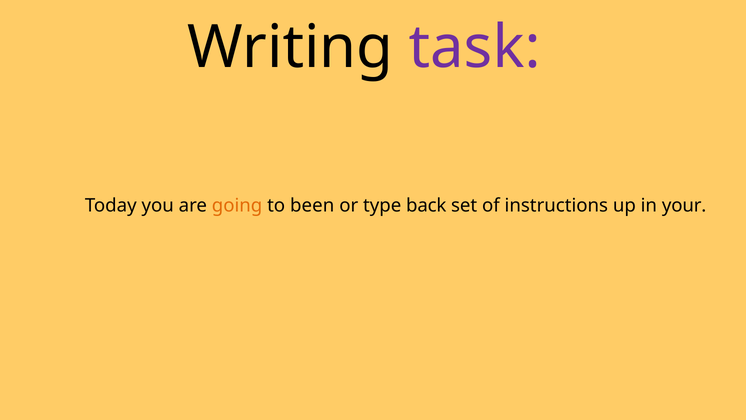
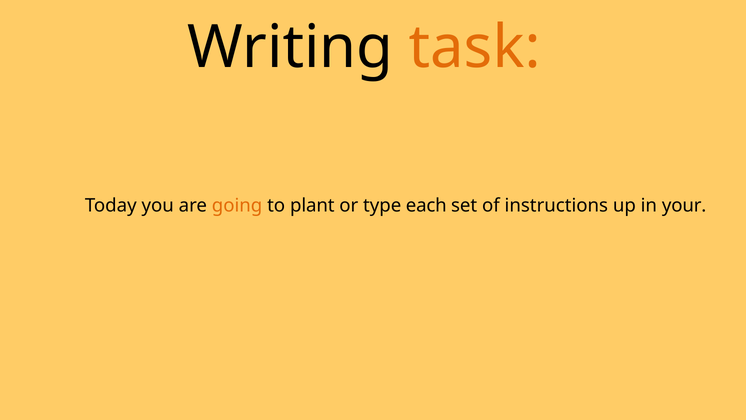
task colour: purple -> orange (475, 47)
been: been -> plant (312, 205)
back: back -> each (426, 205)
